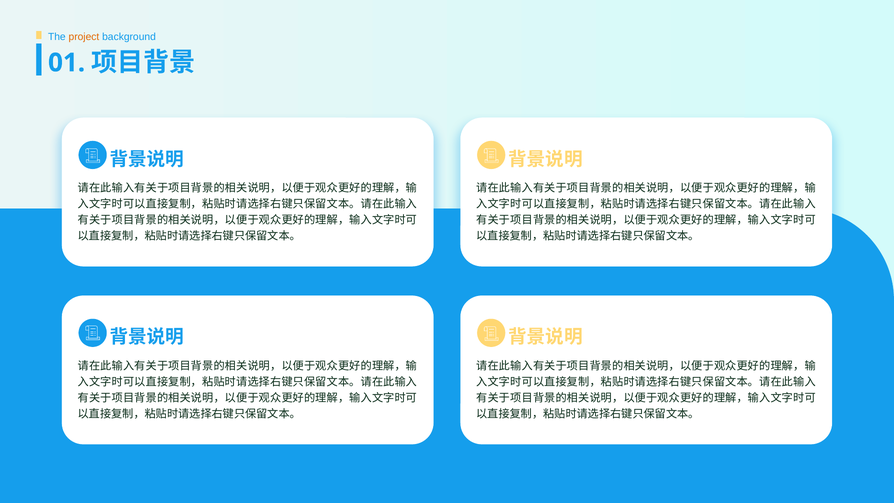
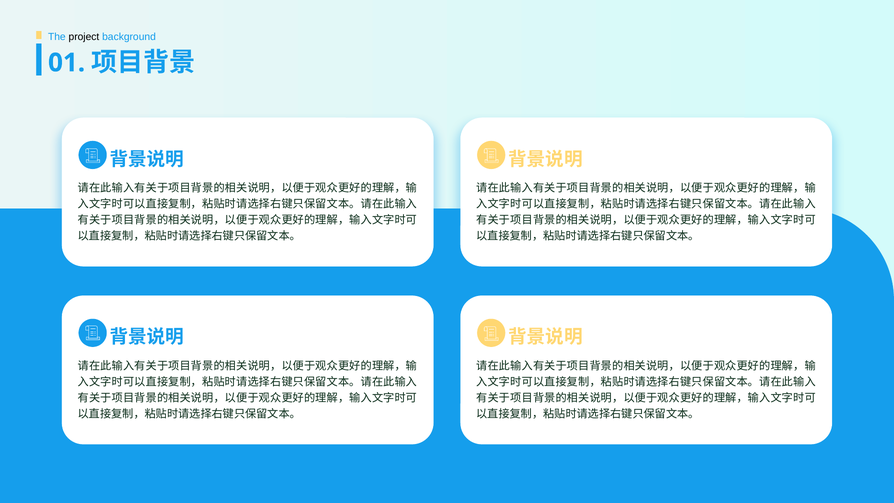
project colour: orange -> black (84, 37)
